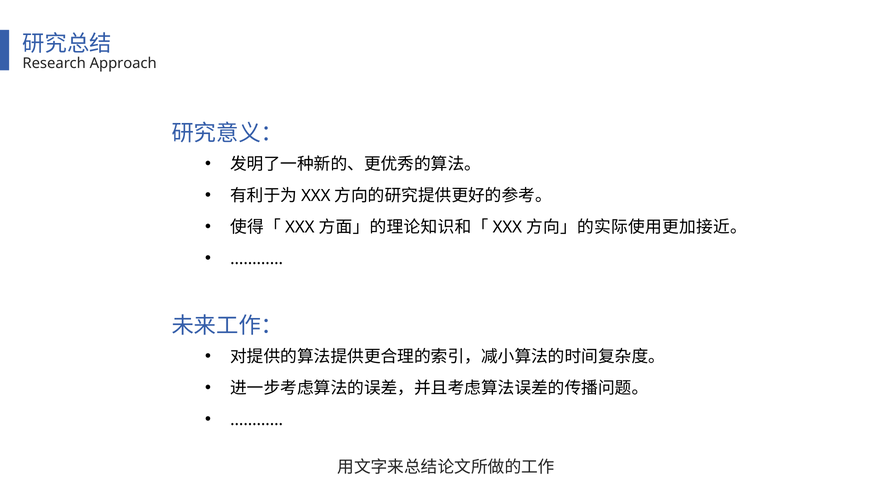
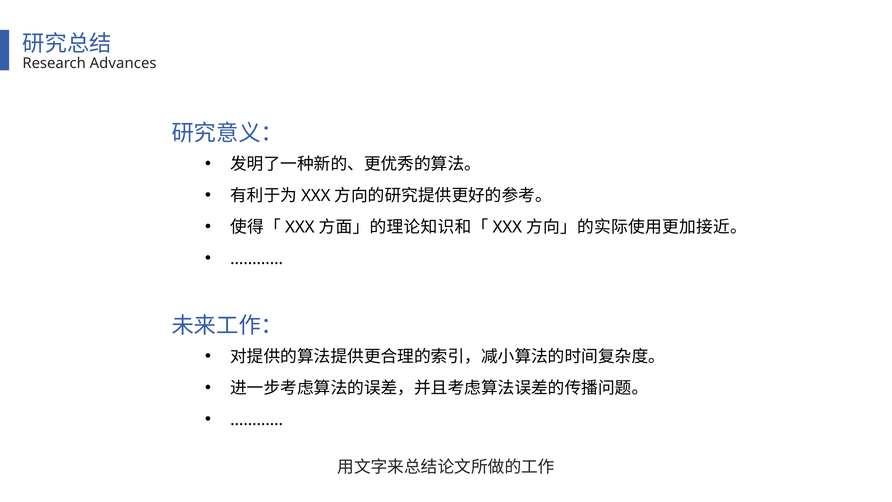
Approach: Approach -> Advances (123, 63)
